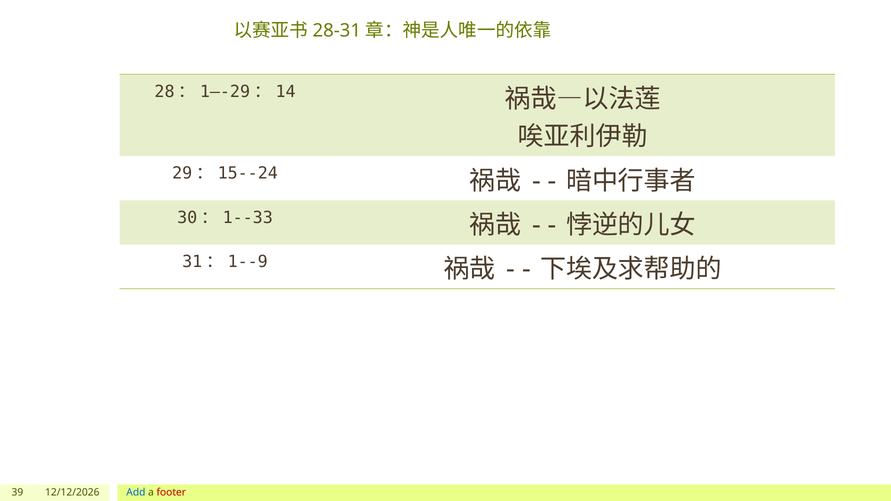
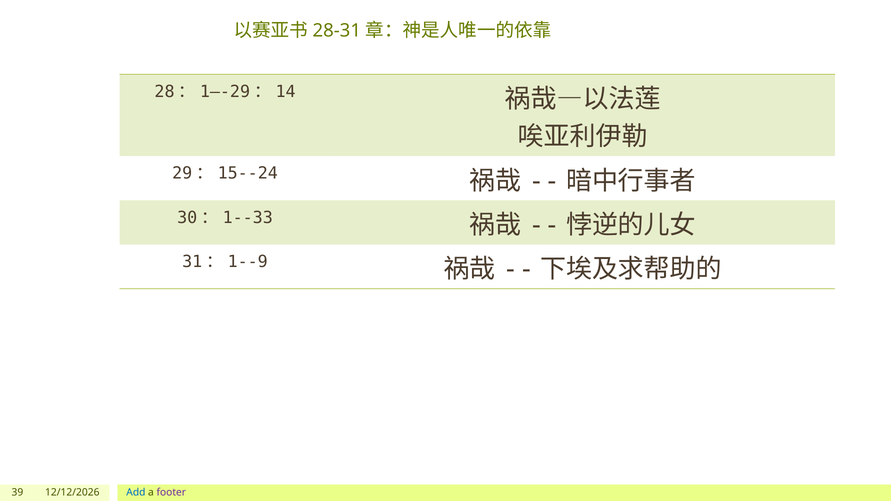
footer colour: red -> purple (171, 493)
